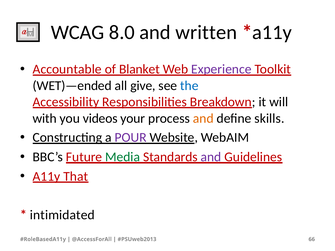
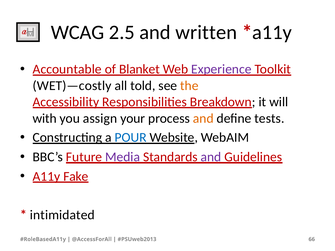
8.0: 8.0 -> 2.5 (122, 32)
WET)—ended: WET)—ended -> WET)—costly (72, 86)
give: give -> told (143, 86)
the colour: blue -> orange (189, 86)
videos: videos -> assign (100, 118)
skills: skills -> tests (269, 118)
POUR colour: purple -> blue (131, 138)
Media colour: green -> purple (123, 157)
That: That -> Fake (76, 177)
